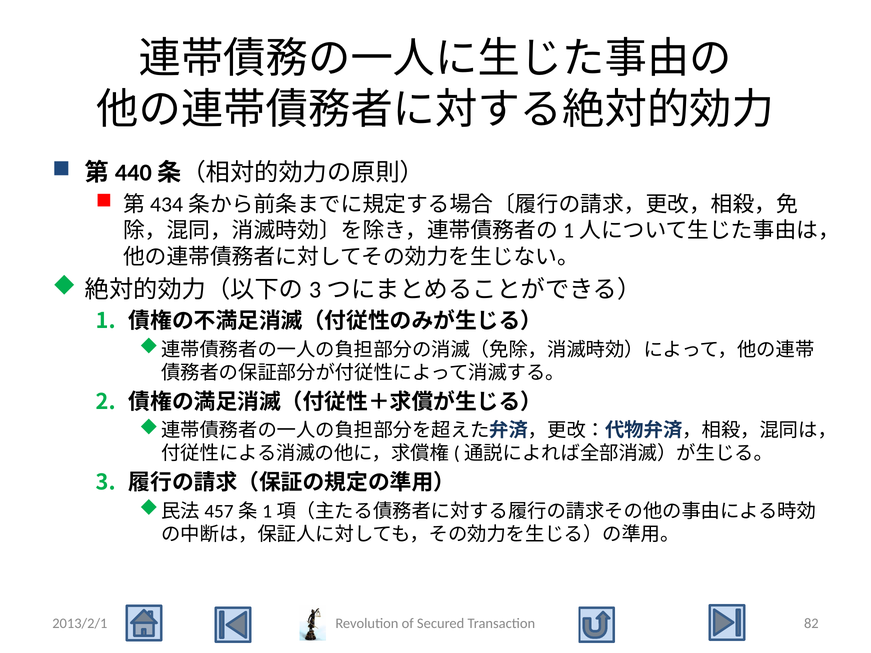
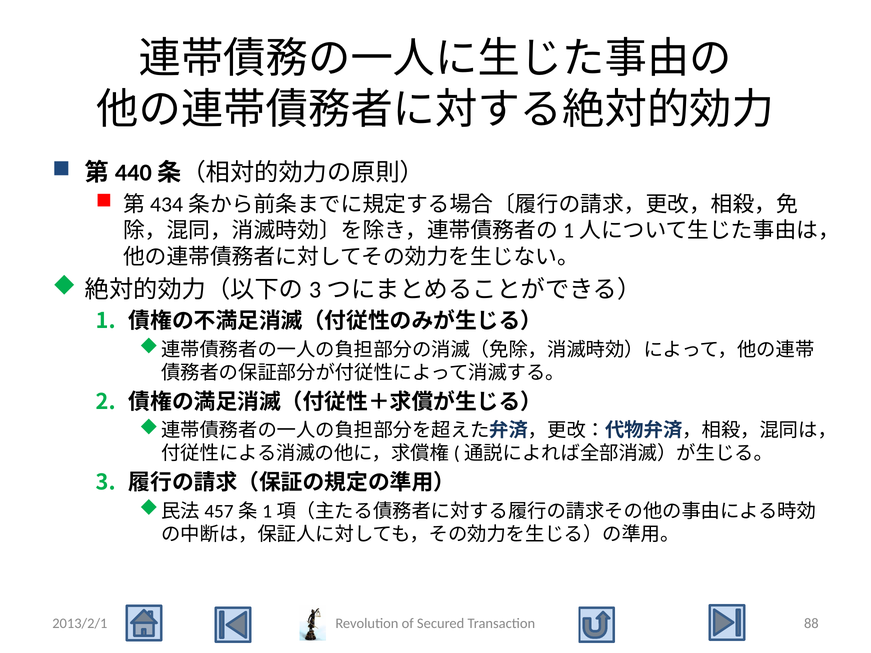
82: 82 -> 88 (811, 624)
